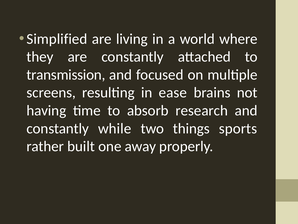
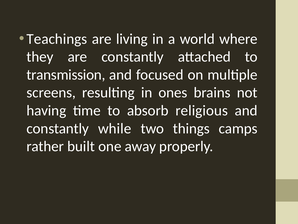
Simplified: Simplified -> Teachings (57, 39)
ease: ease -> ones (173, 92)
research: research -> religious (202, 110)
sports: sports -> camps (238, 128)
